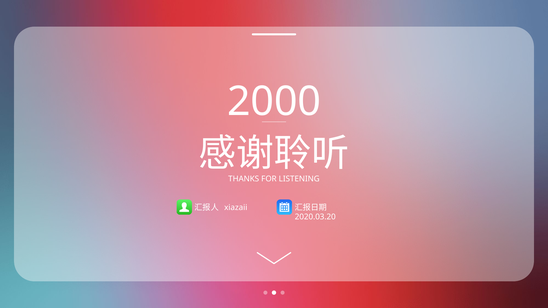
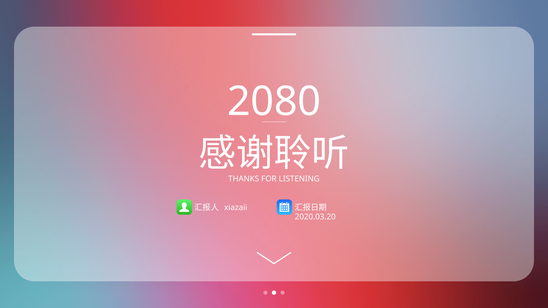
2000: 2000 -> 2080 (274, 102)
